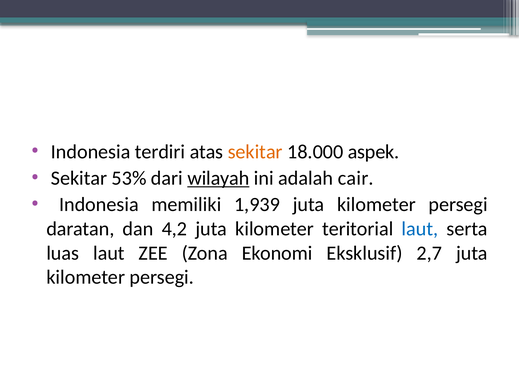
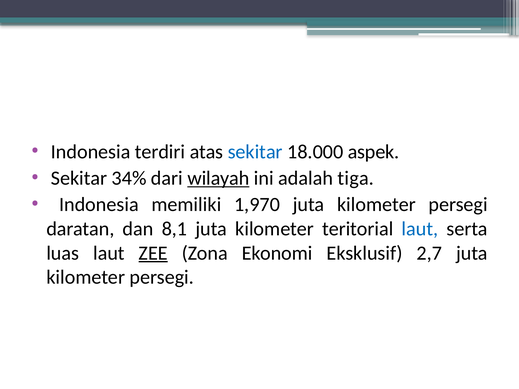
sekitar colour: orange -> blue (255, 152)
53%: 53% -> 34% (129, 178)
cair: cair -> tiga (356, 178)
1,939: 1,939 -> 1,970 (257, 205)
4,2: 4,2 -> 8,1 (174, 229)
ZEE underline: none -> present (153, 253)
